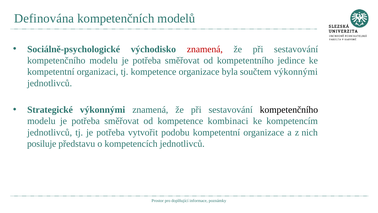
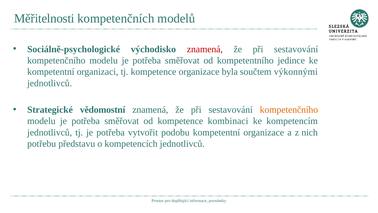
Definována: Definována -> Měřitelnosti (44, 18)
Strategické výkonnými: výkonnými -> vědomostní (103, 110)
kompetenčního colour: black -> orange (289, 110)
posiluje: posiluje -> potřebu (42, 144)
